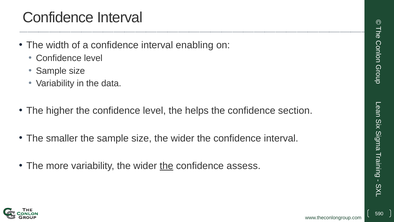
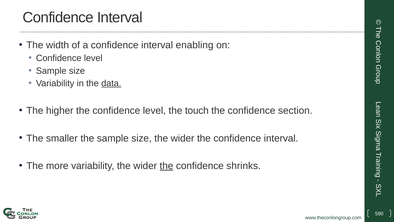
data underline: none -> present (111, 83)
helps: helps -> touch (197, 110)
assess: assess -> shrinks (244, 166)
